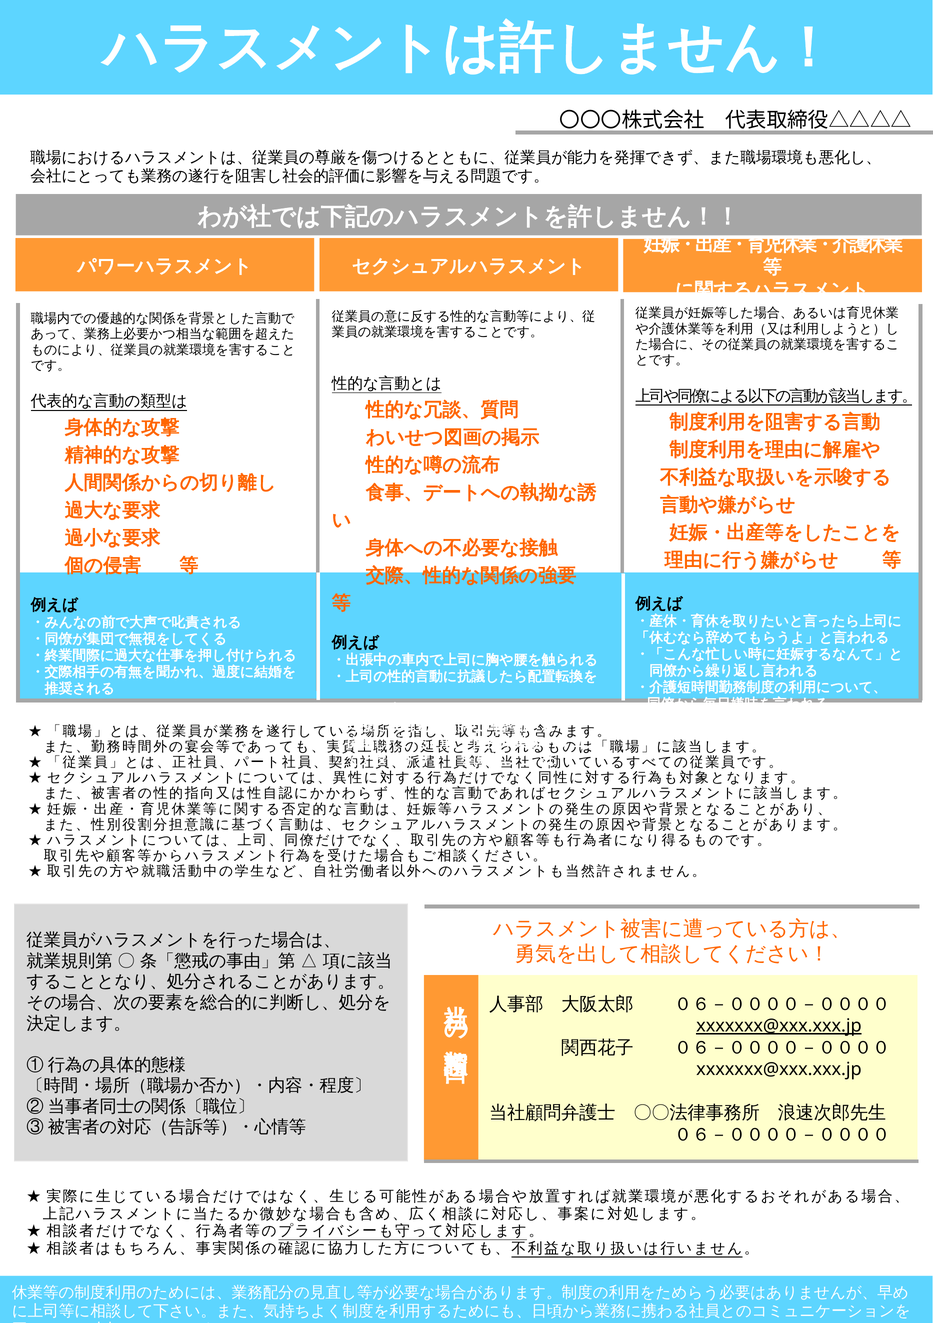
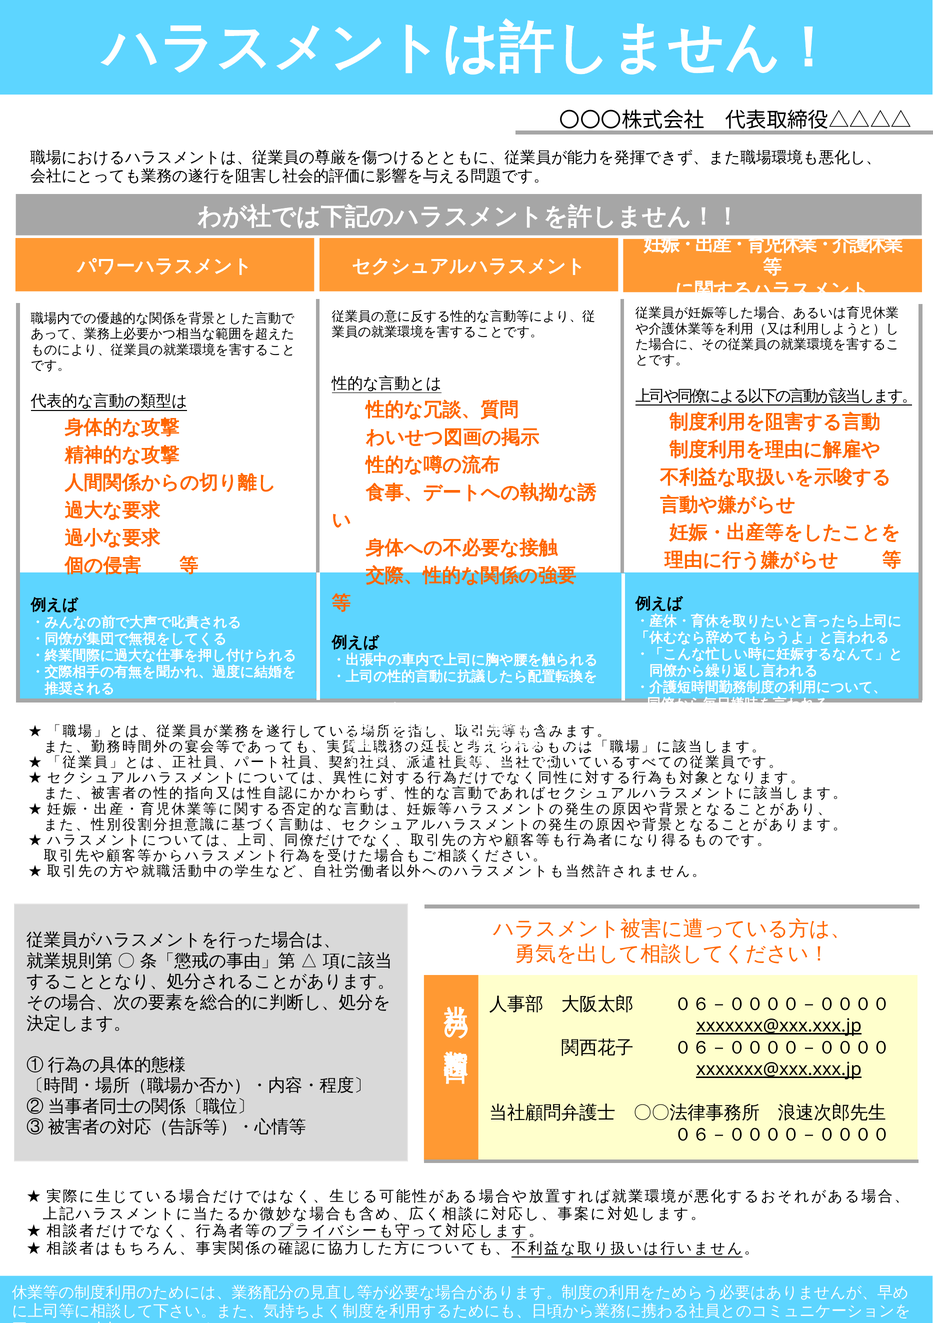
xxxxxxx@xxx.xxx.jp underline: none -> present (779, 1069)
